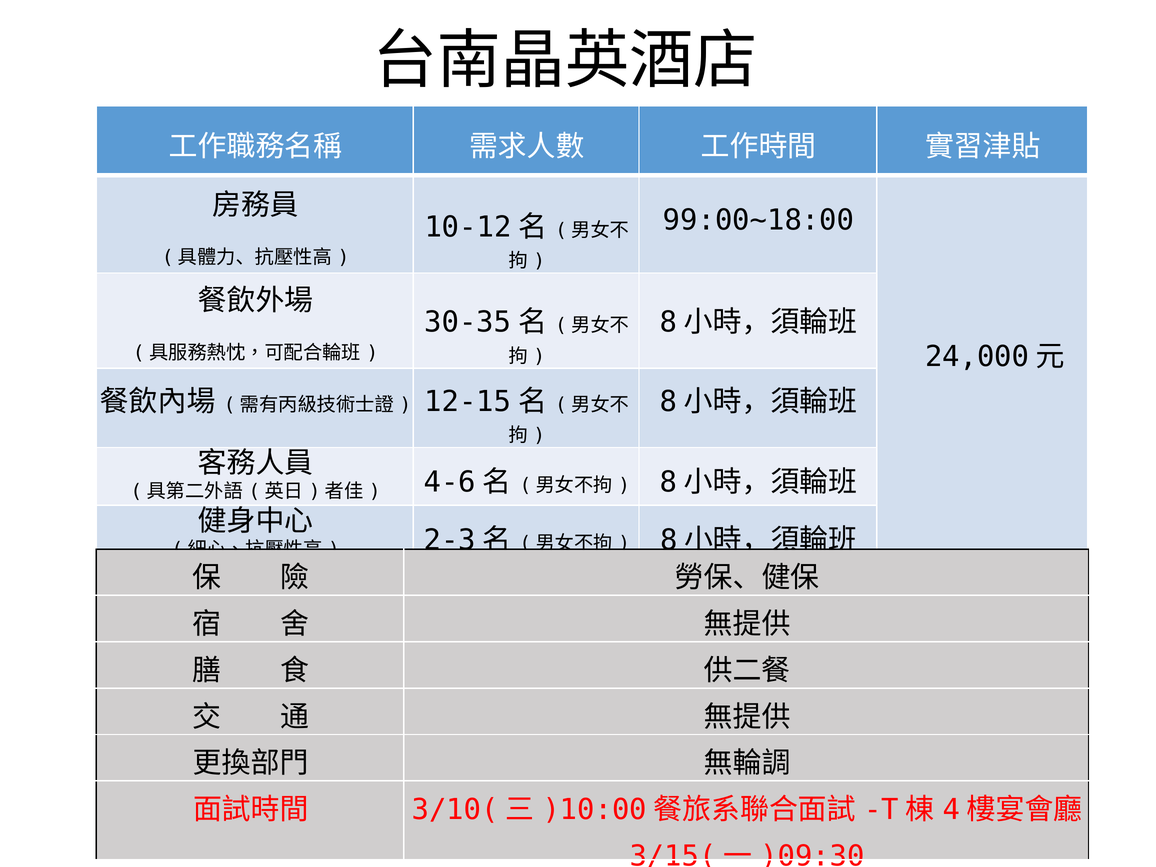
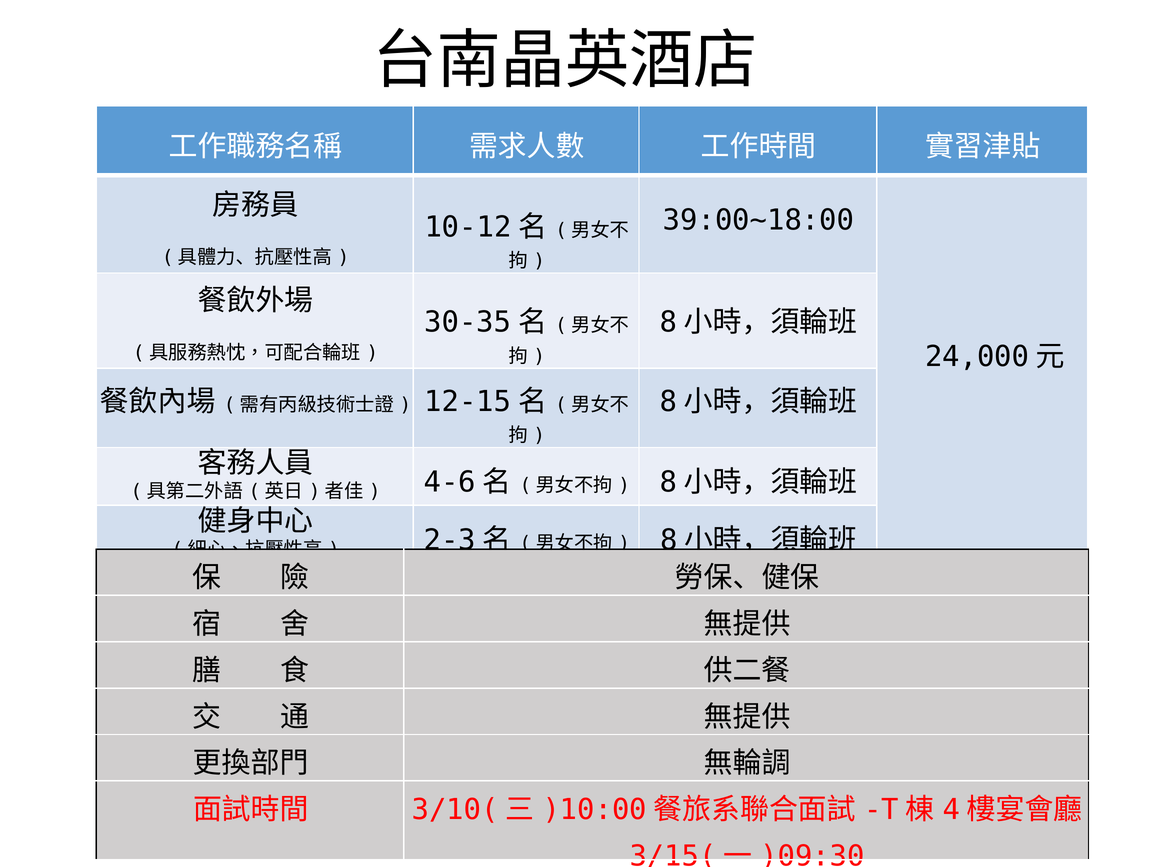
99:00~18:00: 99:00~18:00 -> 39:00~18:00 (759, 220)
